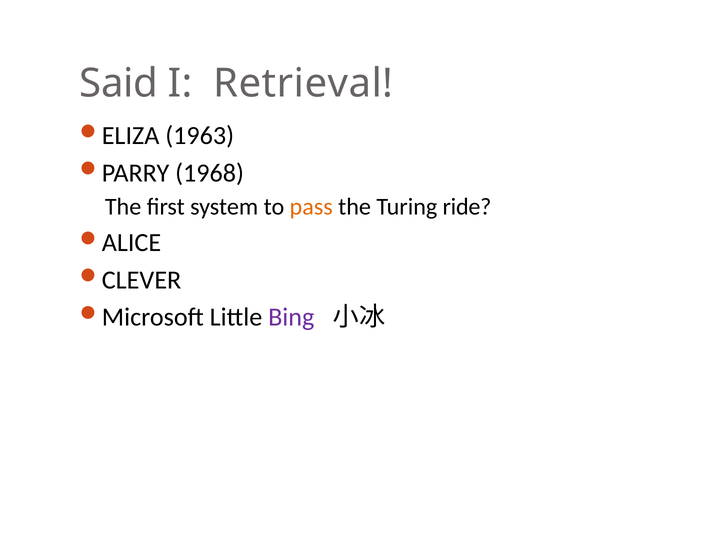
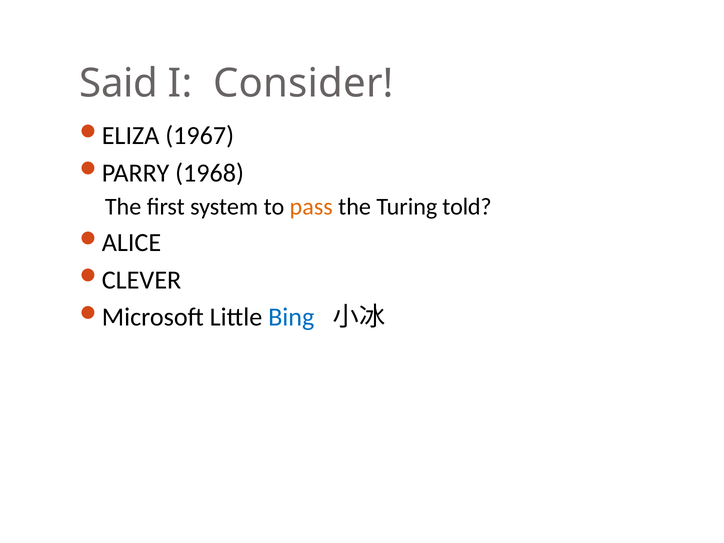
Retrieval: Retrieval -> Consider (303, 84)
1963: 1963 -> 1967 (200, 136)
ride: ride -> told (467, 207)
Bing colour: purple -> blue (291, 317)
